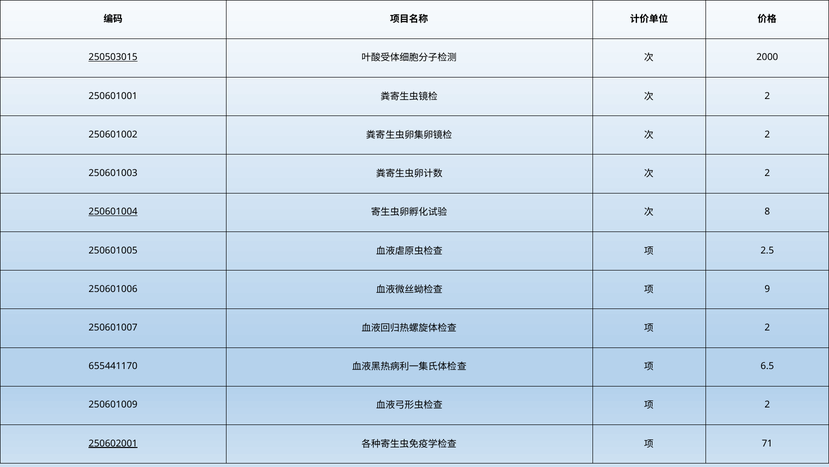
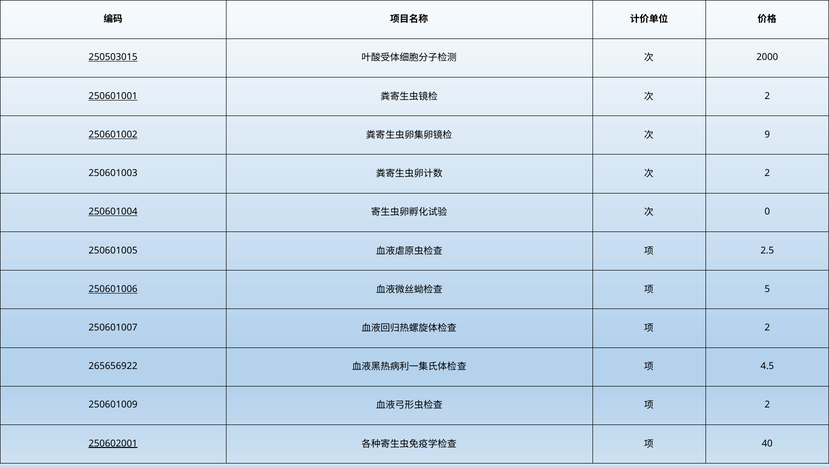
250601001 underline: none -> present (113, 96)
250601002 underline: none -> present (113, 134)
2: 2 -> 9 (767, 134)
8: 8 -> 0 (767, 211)
250601006 underline: none -> present (113, 289)
9: 9 -> 5 (767, 289)
655441170: 655441170 -> 265656922 (113, 366)
6.5: 6.5 -> 4.5 (767, 366)
71: 71 -> 40 (767, 443)
